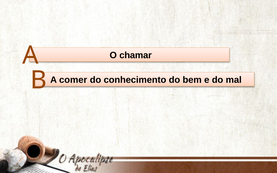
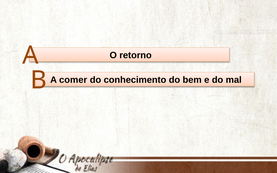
chamar: chamar -> retorno (136, 55)
